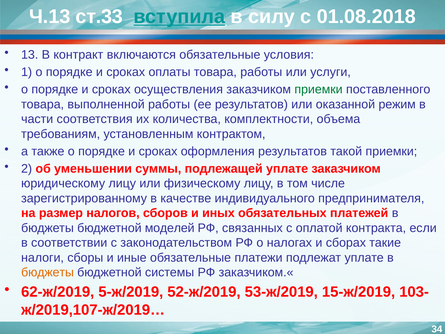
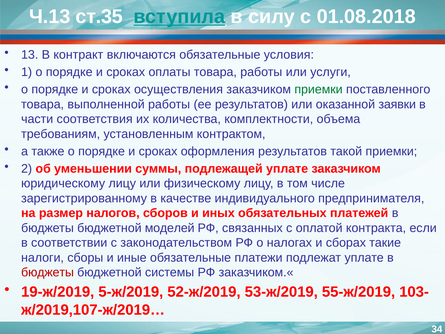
ст.33: ст.33 -> ст.35 (99, 16)
режим: режим -> заявки (397, 104)
бюджеты colour: orange -> red (48, 272)
62-ж/2019: 62-ж/2019 -> 19-ж/2019 (58, 292)
15-ж/2019: 15-ж/2019 -> 55-ж/2019 (359, 292)
